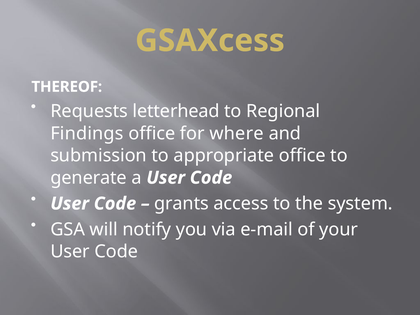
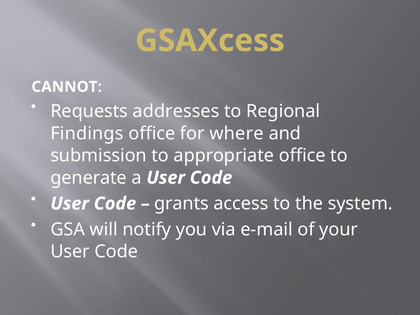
THEREOF: THEREOF -> CANNOT (67, 87)
letterhead: letterhead -> addresses (176, 111)
